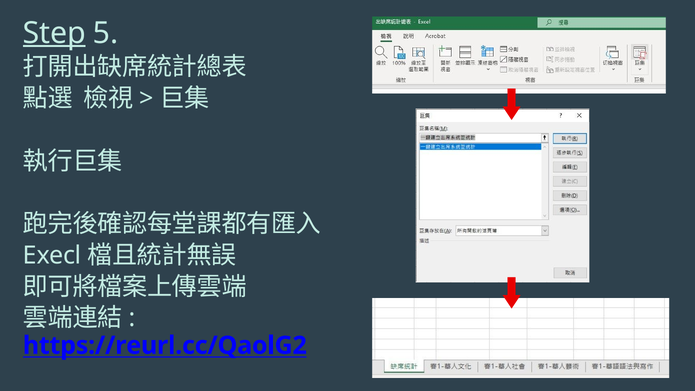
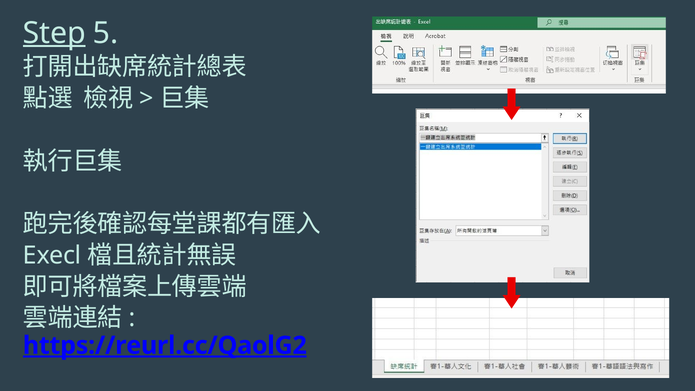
https://reurl.cc/QaolG2 underline: none -> present (165, 345)
